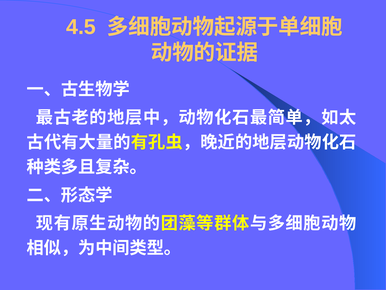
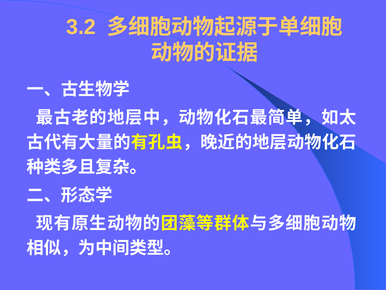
4.5: 4.5 -> 3.2 (81, 27)
